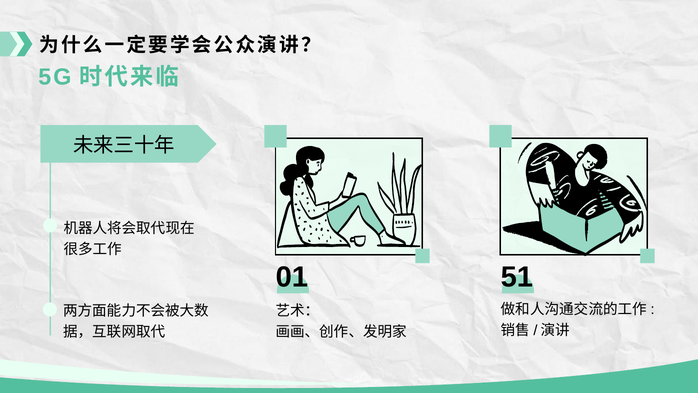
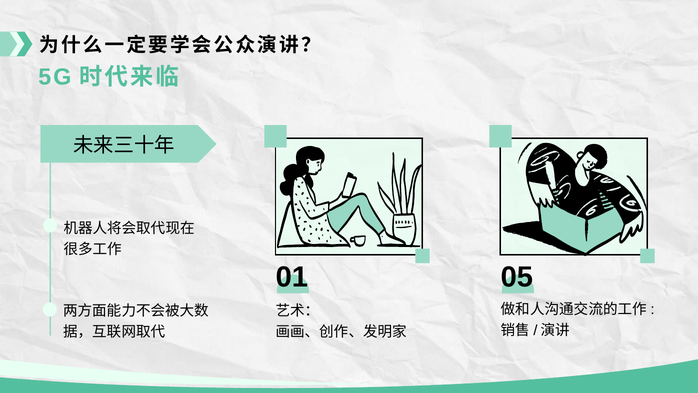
51: 51 -> 05 (517, 277)
